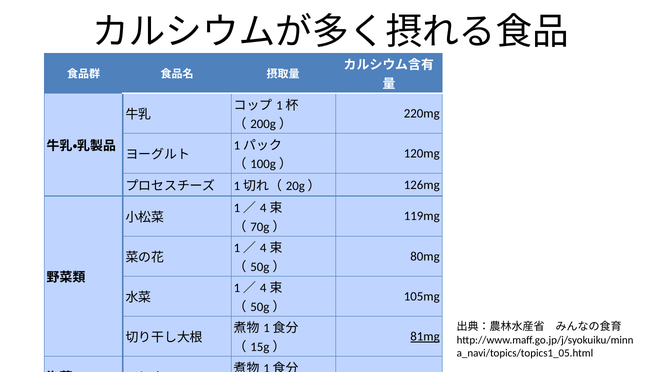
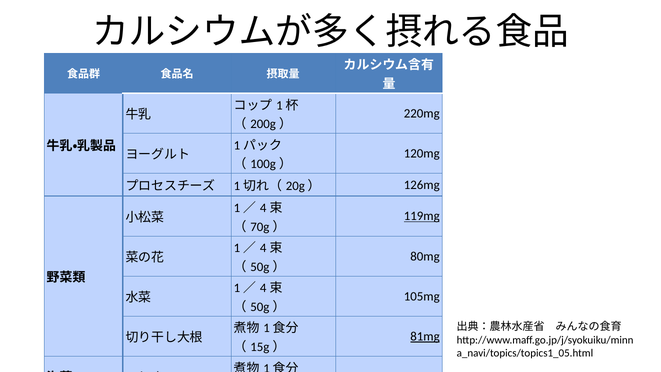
119mg underline: none -> present (422, 216)
